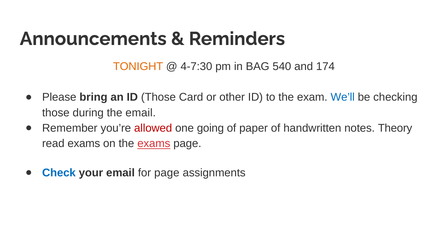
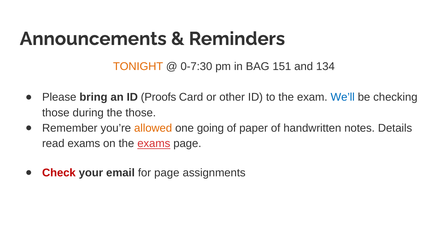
4-7:30: 4-7:30 -> 0-7:30 (196, 66)
540: 540 -> 151 (282, 66)
174: 174 -> 134 (325, 66)
ID Those: Those -> Proofs (159, 97)
the email: email -> those (141, 113)
allowed colour: red -> orange (153, 128)
Theory: Theory -> Details (395, 128)
Check colour: blue -> red (59, 173)
